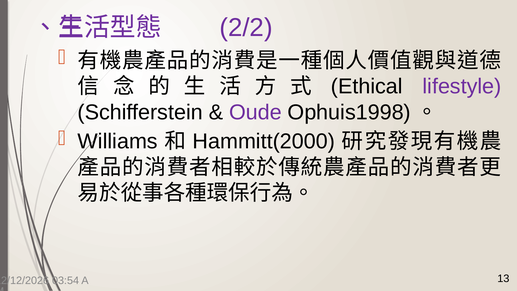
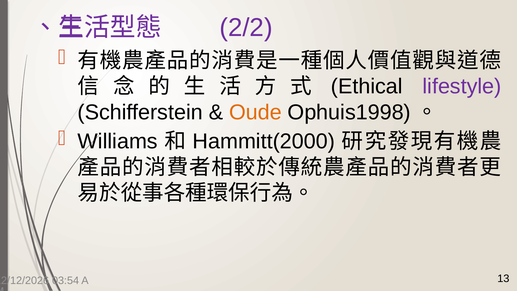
Oude colour: purple -> orange (255, 112)
